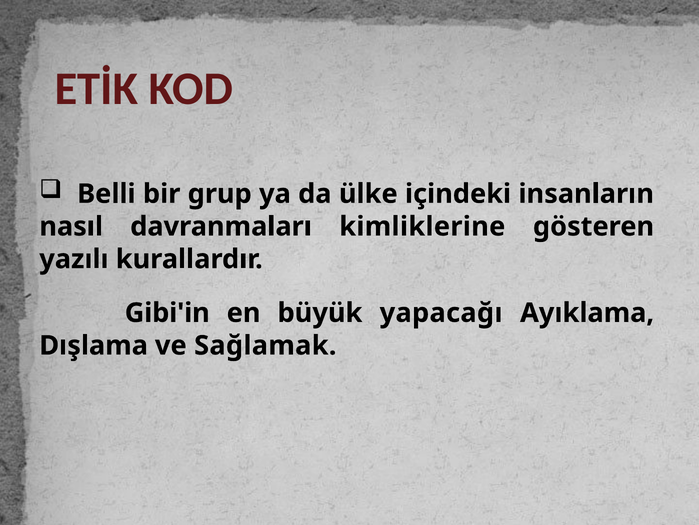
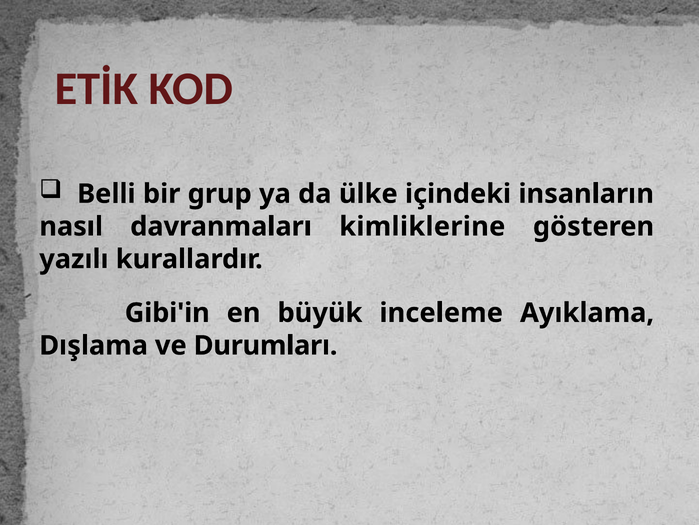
yapacağı: yapacağı -> inceleme (441, 312)
Sağlamak: Sağlamak -> Durumları (266, 345)
